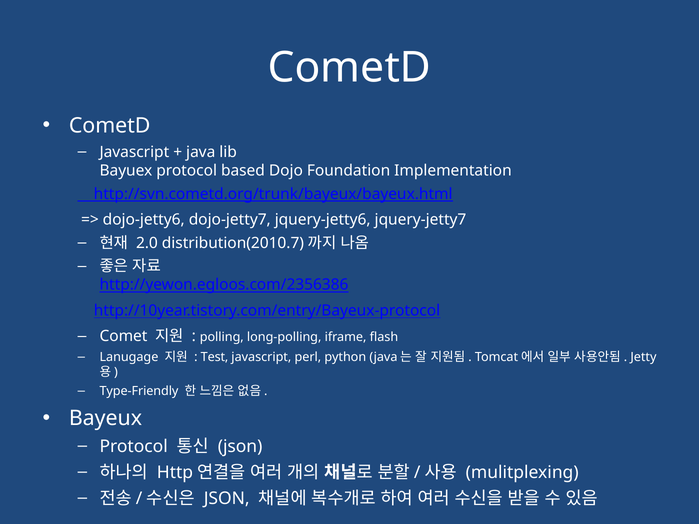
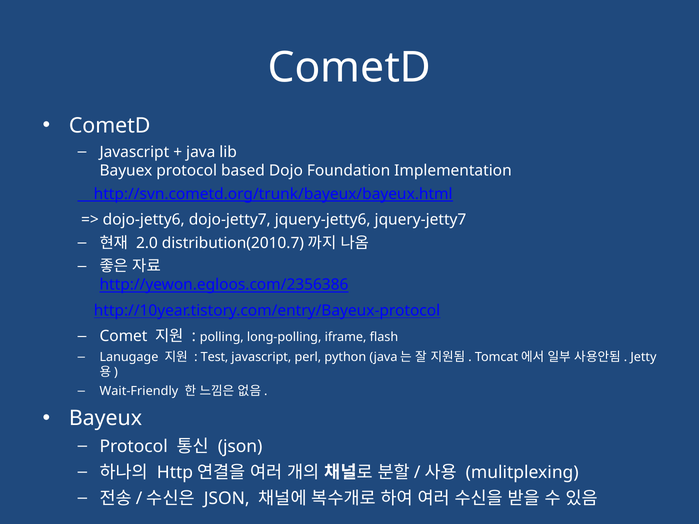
Type-Friendly: Type-Friendly -> Wait-Friendly (139, 391)
